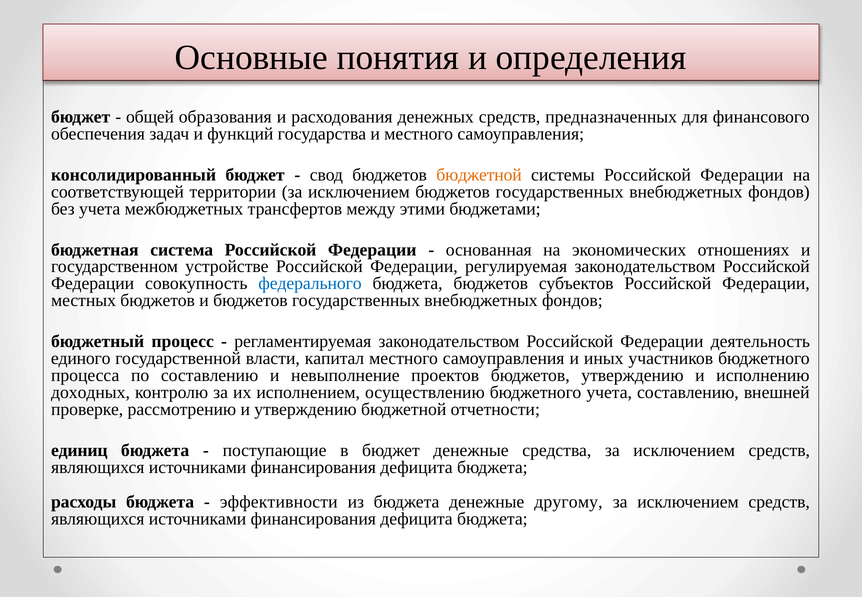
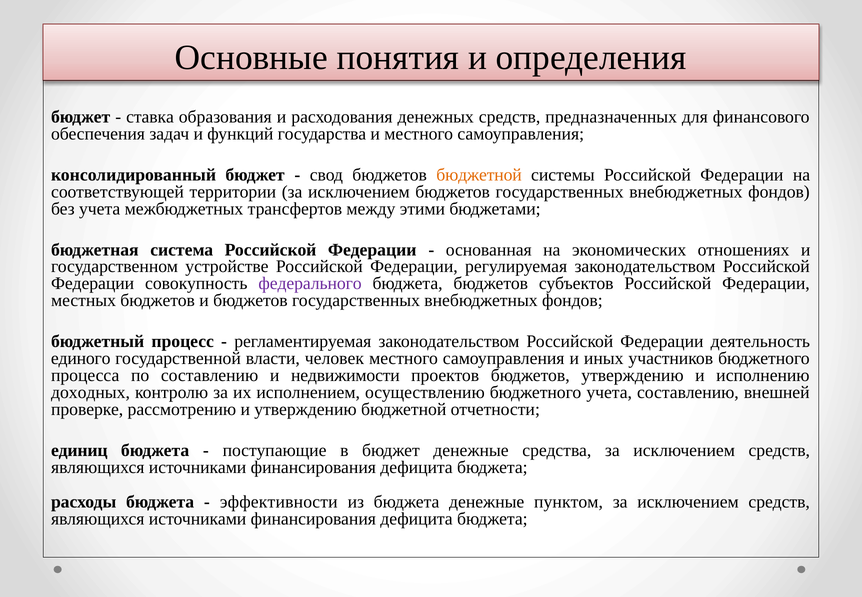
общей: общей -> ставка (150, 117)
федерального colour: blue -> purple (310, 283)
капитал: капитал -> человек (334, 358)
невыполнение: невыполнение -> недвижимости (345, 375)
другому: другому -> пунктом (569, 502)
